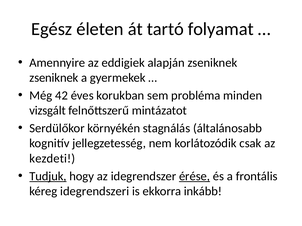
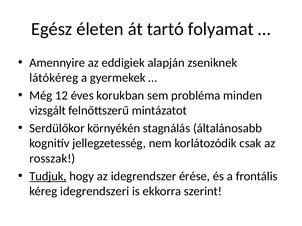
zseniknek: zseniknek -> látókéreg (54, 78)
42: 42 -> 12 (62, 96)
kezdeti: kezdeti -> rosszak (52, 159)
érése underline: present -> none (195, 177)
inkább: inkább -> szerint (203, 192)
